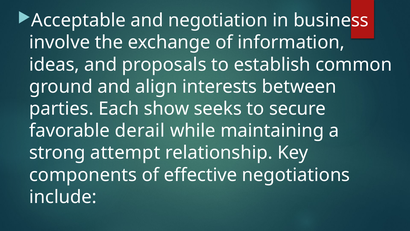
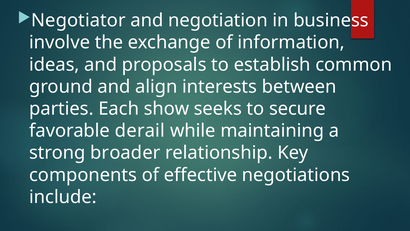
Acceptable: Acceptable -> Negotiator (78, 20)
attempt: attempt -> broader (125, 153)
